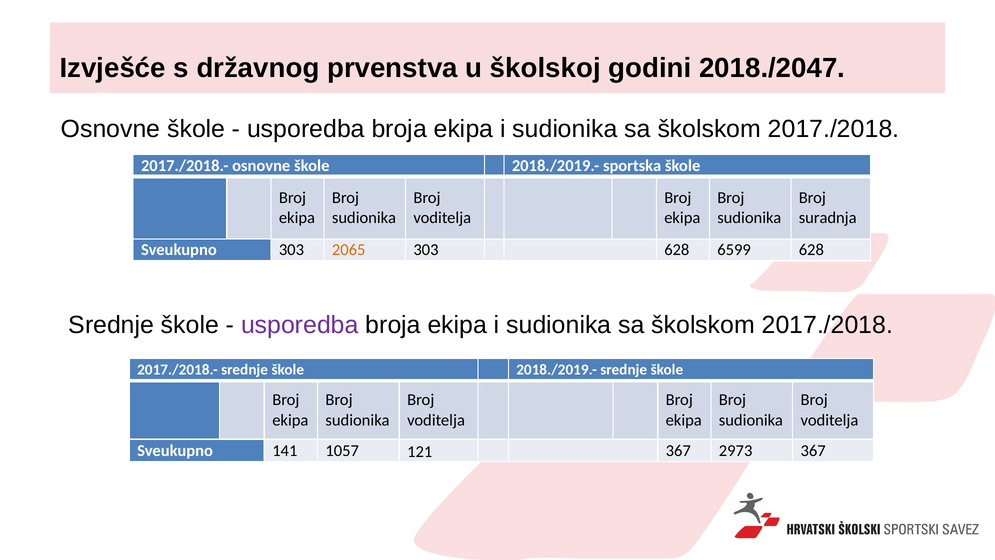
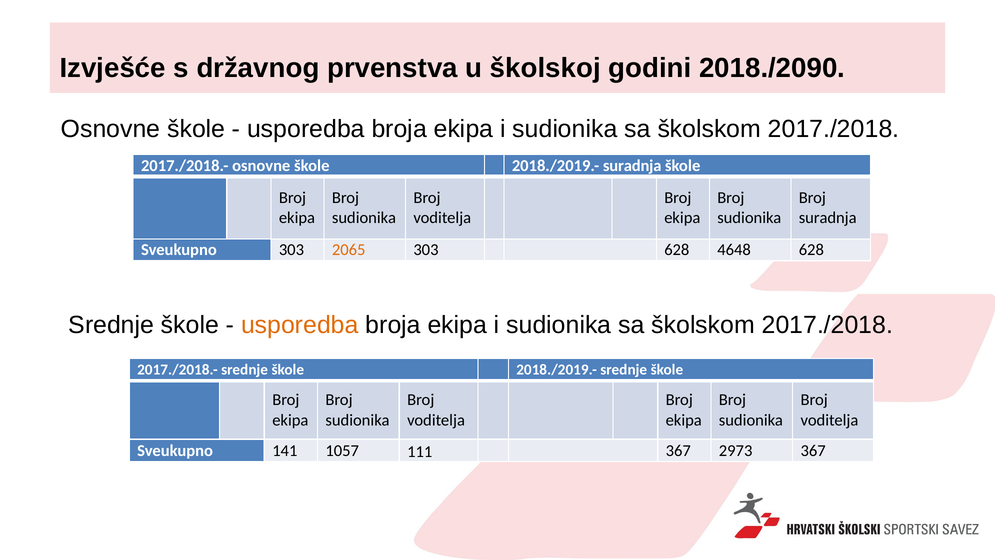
2018./2047: 2018./2047 -> 2018./2090 (772, 68)
2018./2019.- sportska: sportska -> suradnja (632, 166)
6599: 6599 -> 4648 (734, 250)
usporedba colour: purple -> orange (300, 325)
121: 121 -> 111 (420, 451)
